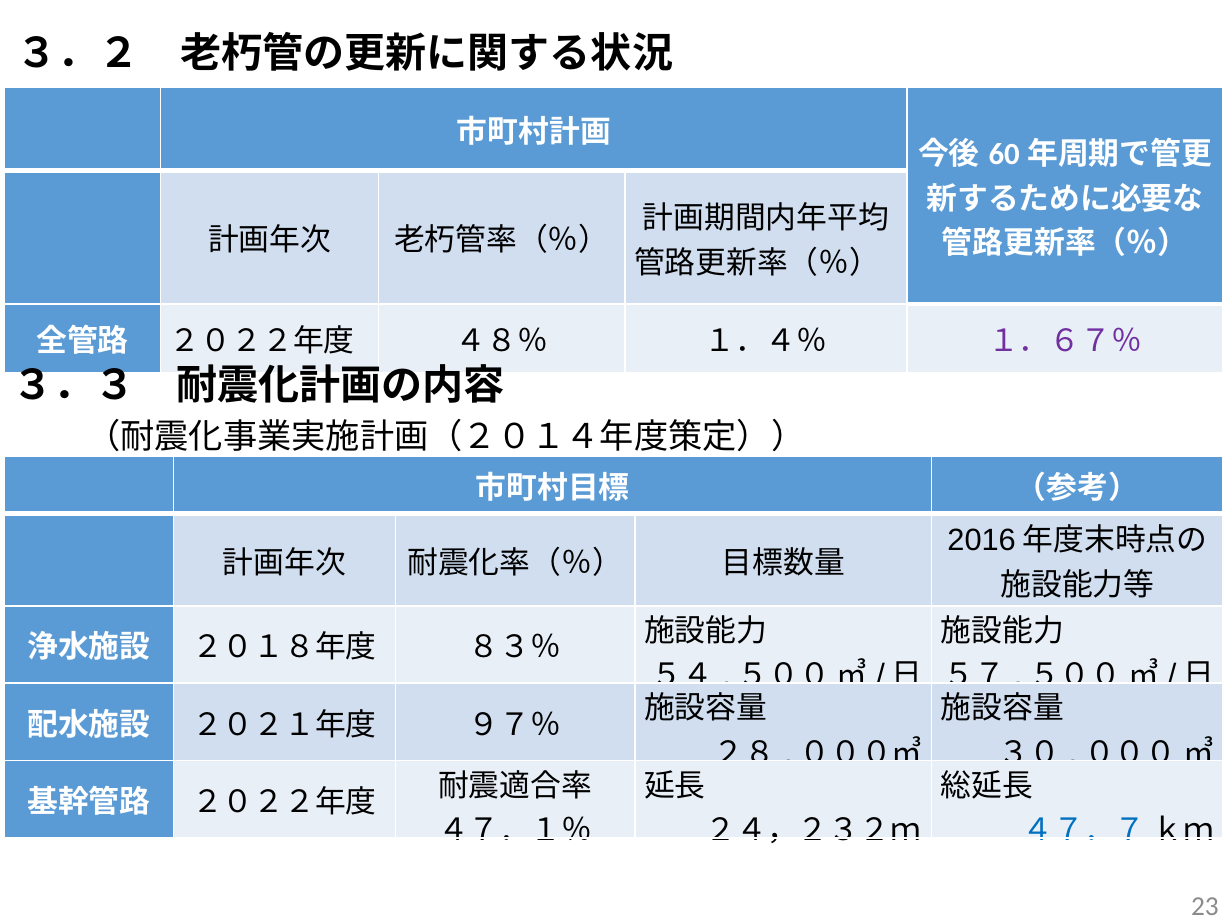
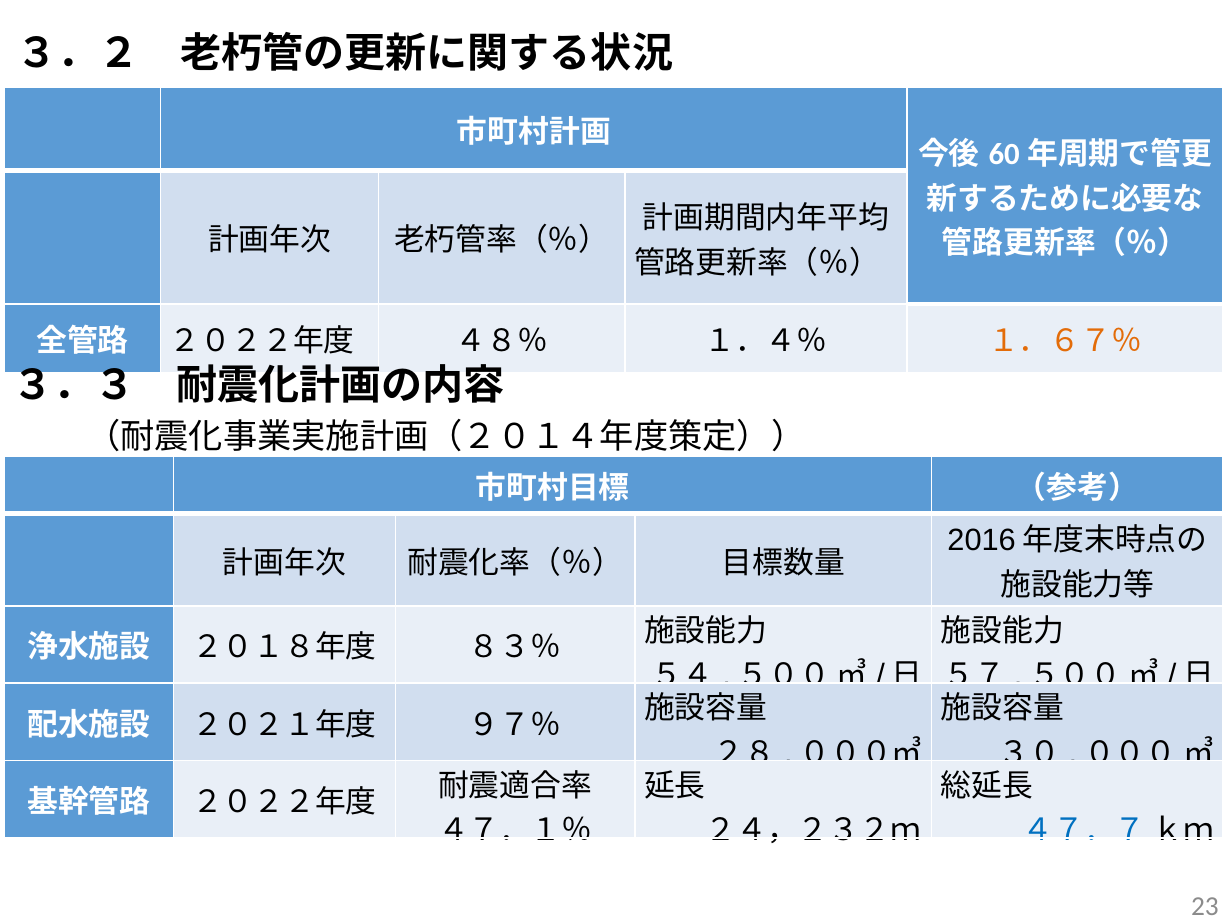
１．６７％ colour: purple -> orange (1065, 342)
